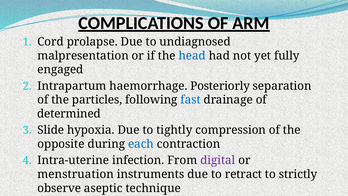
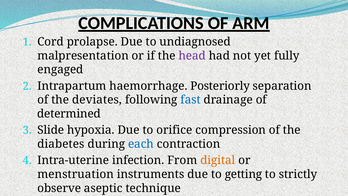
head colour: blue -> purple (192, 56)
particles: particles -> deviates (97, 100)
tightly: tightly -> orifice (174, 130)
opposite: opposite -> diabetes (61, 144)
digital colour: purple -> orange (218, 160)
retract: retract -> getting (243, 174)
